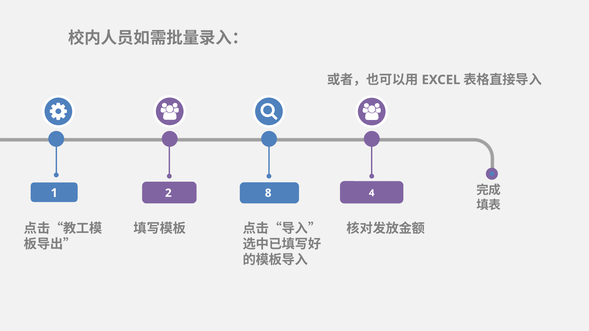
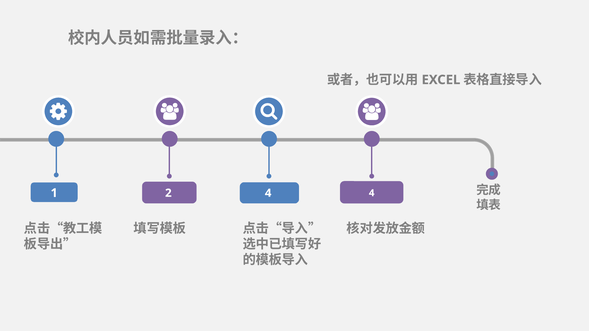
2 8: 8 -> 4 (268, 193)
